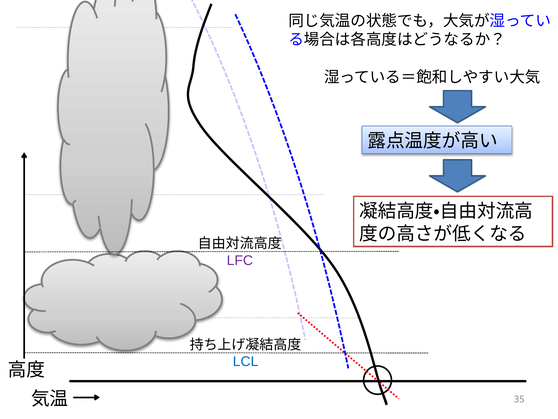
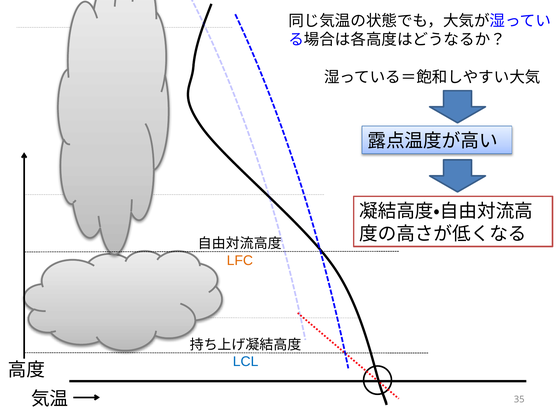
LFC colour: purple -> orange (240, 260)
